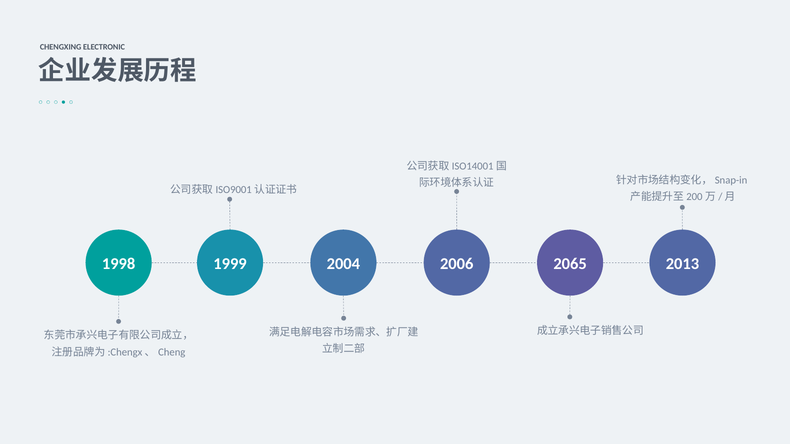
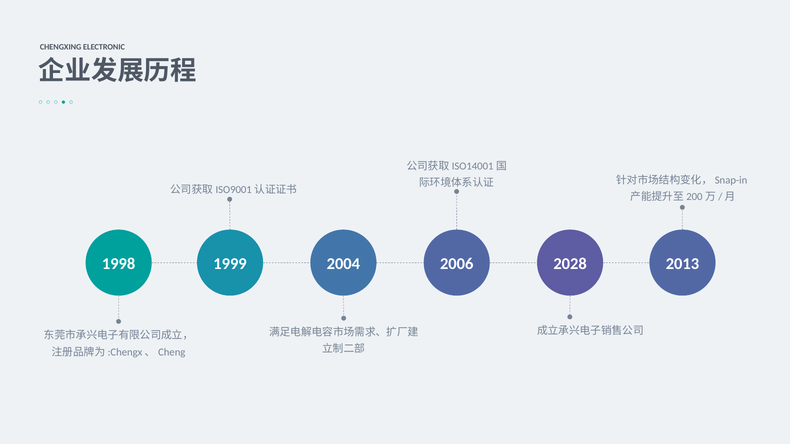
2065: 2065 -> 2028 (570, 264)
